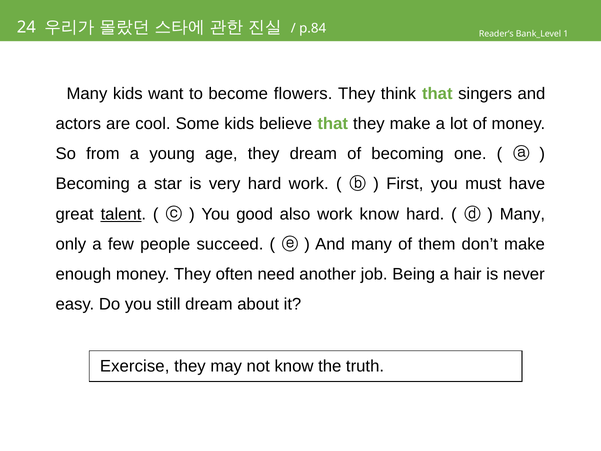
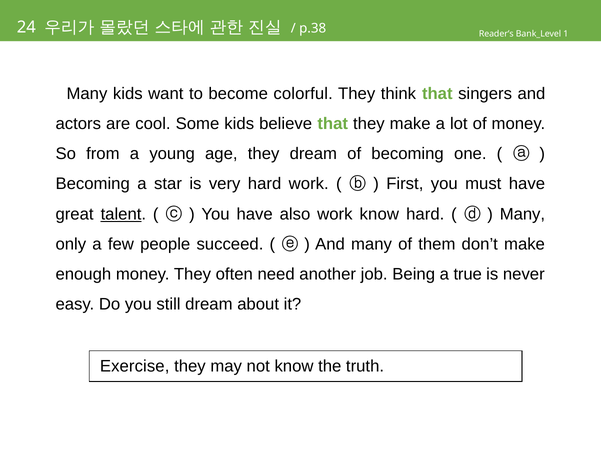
p.84: p.84 -> p.38 (313, 28)
flowers: flowers -> colorful (303, 94)
You good: good -> have (255, 214)
hair: hair -> true (468, 274)
